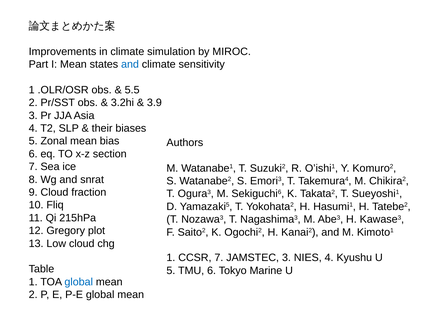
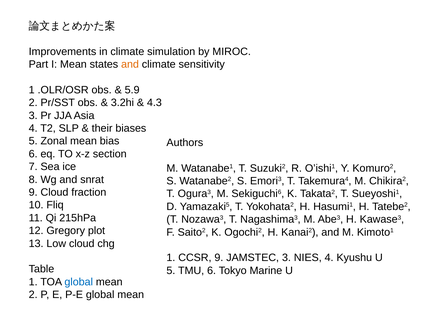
and colour: blue -> orange (130, 64)
5.5: 5.5 -> 5.9 (132, 90)
3.9: 3.9 -> 4.3 (154, 103)
CCSR 7: 7 -> 9 (219, 258)
